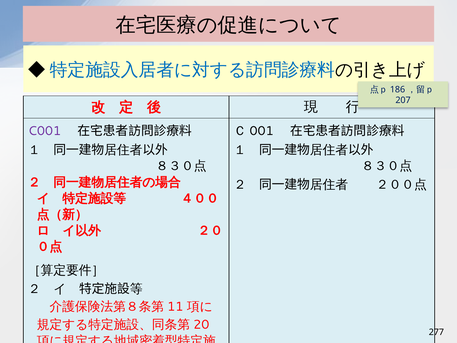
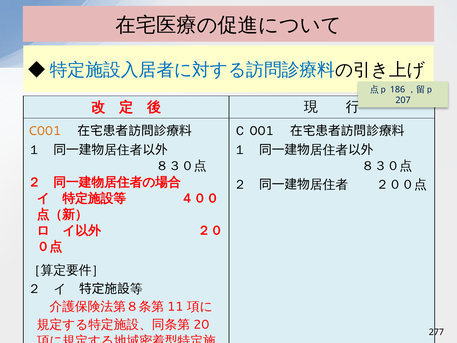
C001 colour: purple -> orange (45, 131)
